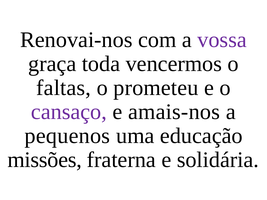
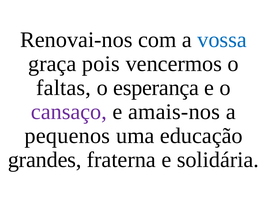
vossa colour: purple -> blue (222, 40)
toda: toda -> pois (101, 64)
prometeu: prometeu -> esperança (156, 88)
missões: missões -> grandes (45, 160)
